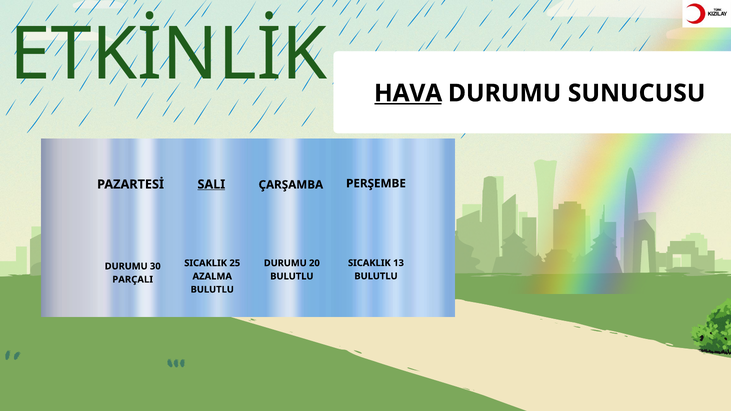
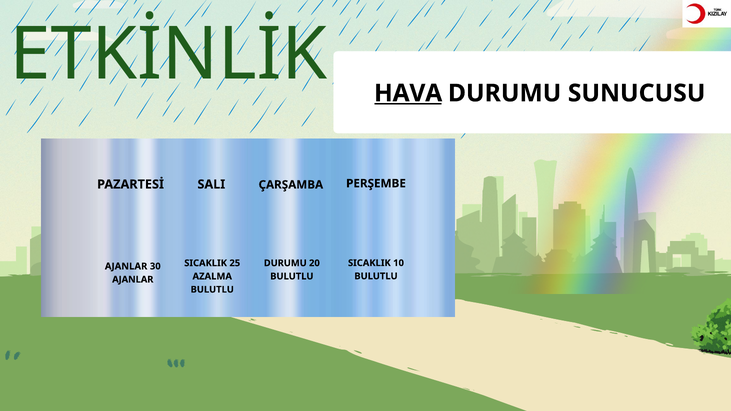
SALI underline: present -> none (211, 184)
13: 13 -> 10 (399, 263)
DURUMU: DURUMU -> AJANLAR (126, 266)
PARÇALI: PARÇALI -> AJANLAR (133, 280)
